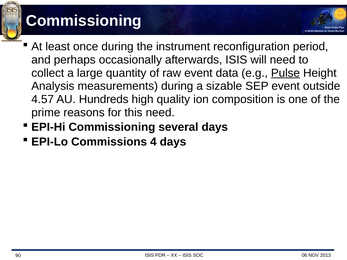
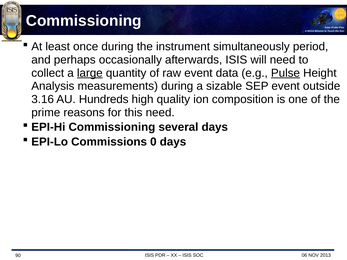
reconfiguration: reconfiguration -> simultaneously (251, 47)
large underline: none -> present (90, 73)
4.57: 4.57 -> 3.16 (43, 99)
4: 4 -> 0 (153, 142)
